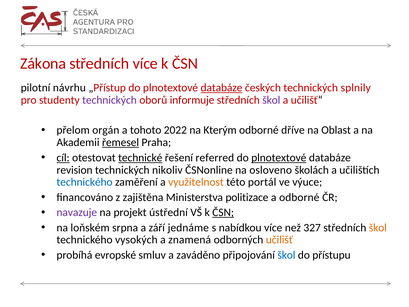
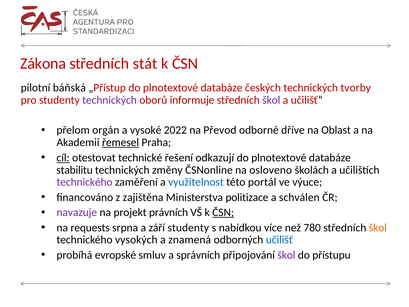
středních více: více -> stát (145, 64)
návrhu: návrhu -> báňská (69, 88)
databáze underline: present -> none (222, 88)
splnily: splnily -> tvorby (356, 88)
tohoto: tohoto -> vysoké (146, 130)
Kterým: Kterým -> Převod (220, 130)
technické underline: present -> none (140, 157)
referred: referred -> odkazují (215, 157)
plnotextové underline: present -> none (279, 157)
revision: revision -> stabilitu (75, 170)
nikoliv: nikoliv -> změny (167, 170)
technického colour: blue -> purple (85, 182)
využitelnost colour: orange -> blue (196, 182)
a odborné: odborné -> schválen (299, 197)
ústřední: ústřední -> právních (169, 212)
loňském: loňském -> requests (90, 227)
září jednáme: jednáme -> studenty (188, 227)
327: 327 -> 780 (312, 227)
učilišť colour: orange -> blue (279, 240)
zaváděno: zaváděno -> správních (198, 255)
škol colour: blue -> purple (286, 255)
